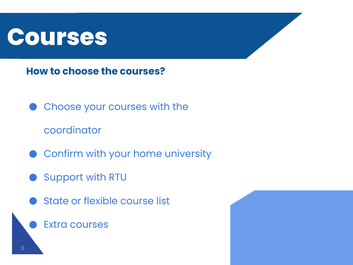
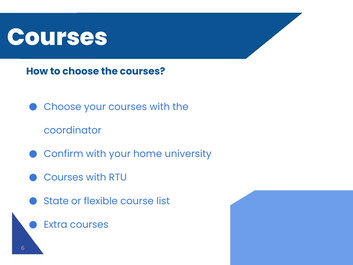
Support: Support -> Courses (64, 177)
